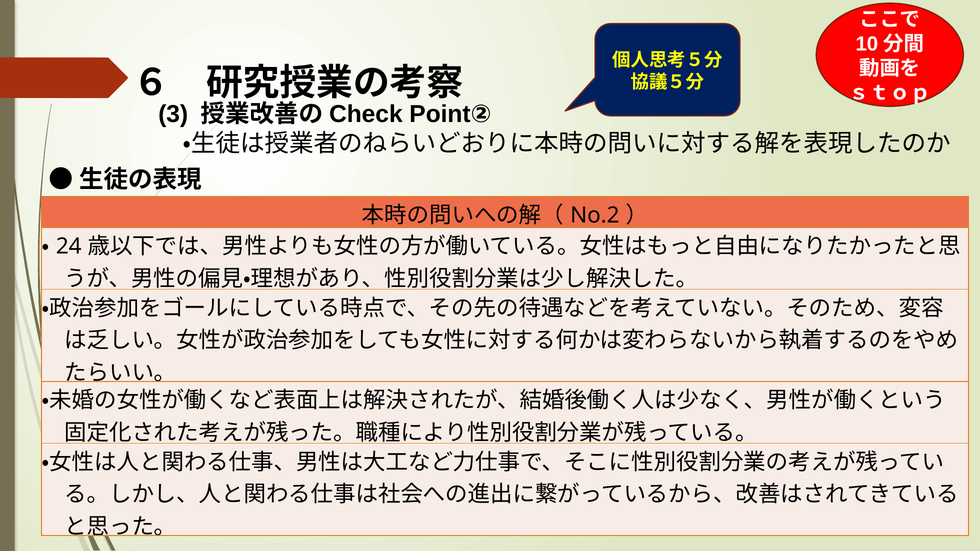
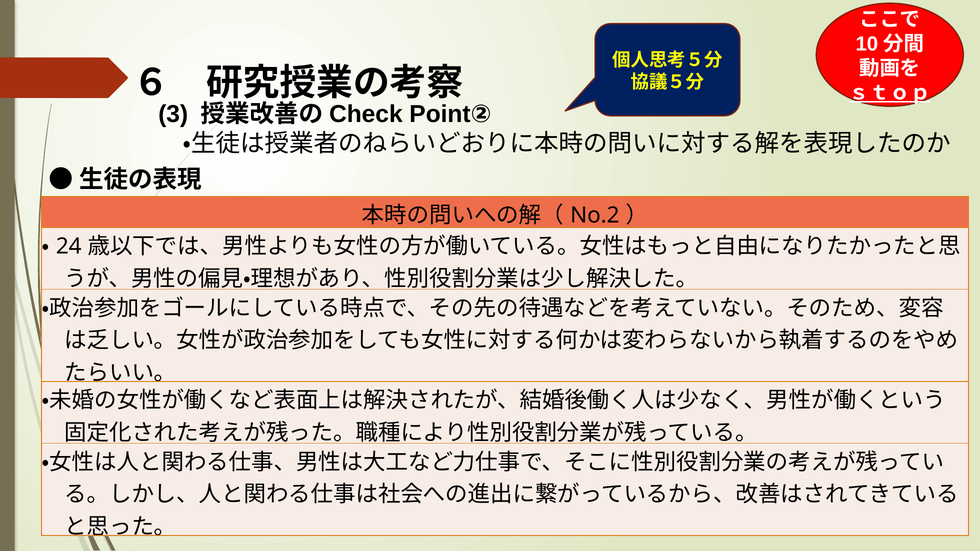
ｓｔｏｐ underline: none -> present (890, 93)
